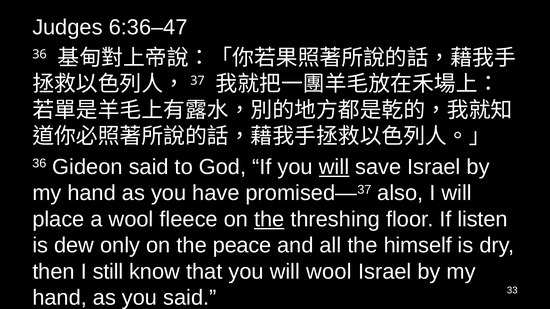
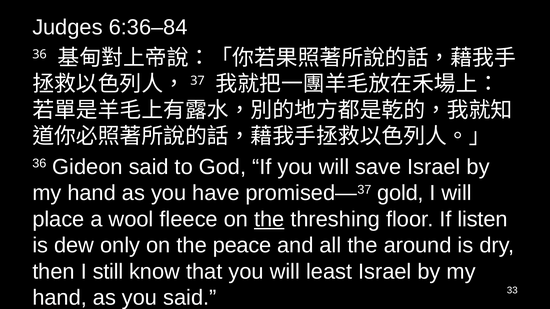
6:36–47: 6:36–47 -> 6:36–84 (148, 27)
will underline: present -> none (334, 167)
also: also -> gold (400, 193)
himself: himself -> around (418, 246)
will wool: wool -> least (329, 272)
